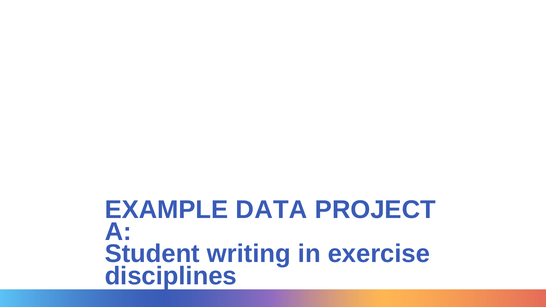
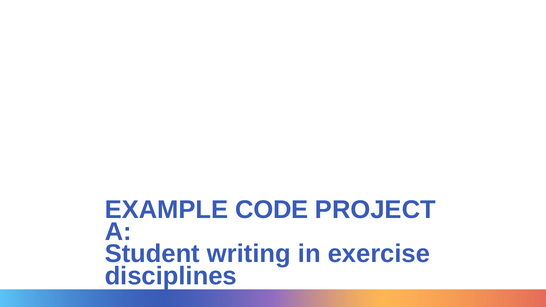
DATA: DATA -> CODE (272, 210)
